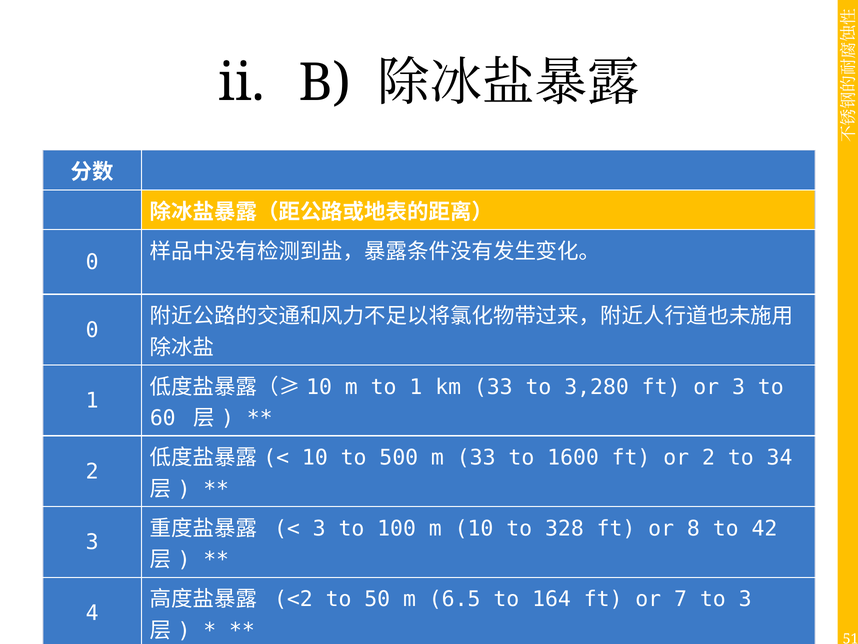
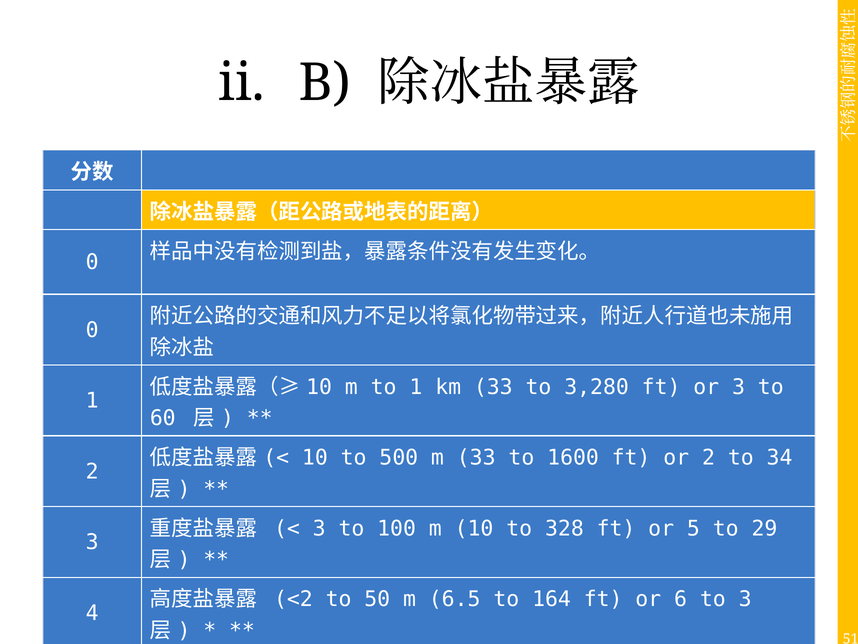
8: 8 -> 5 (693, 528)
42: 42 -> 29 (764, 528)
7: 7 -> 6 (681, 599)
